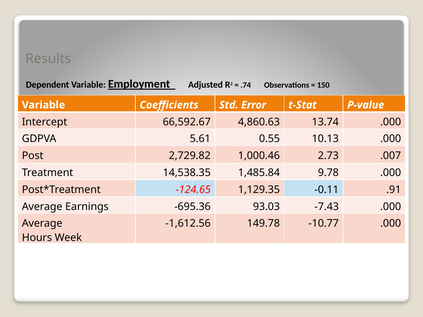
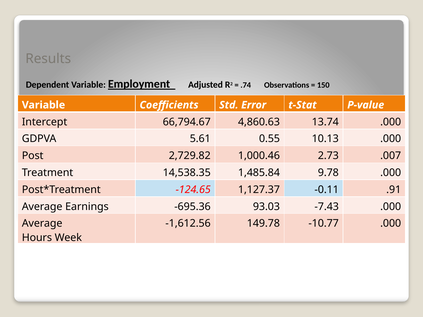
66,592.67: 66,592.67 -> 66,794.67 (187, 122)
1,129.35: 1,129.35 -> 1,127.37 (259, 190)
